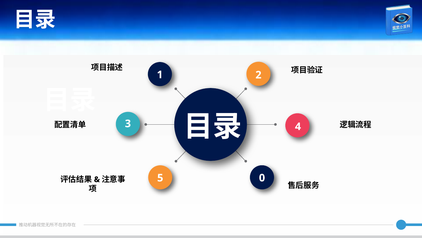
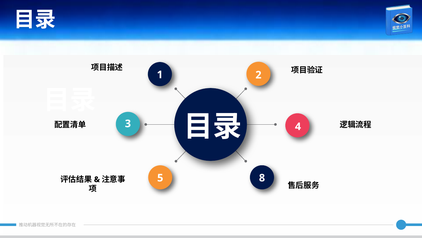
0: 0 -> 8 (262, 177)
